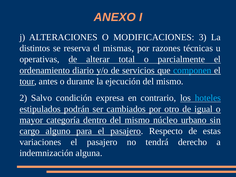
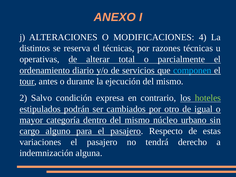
3: 3 -> 4 (203, 37)
el mismas: mismas -> técnicas (119, 48)
hoteles colour: light blue -> light green (208, 98)
